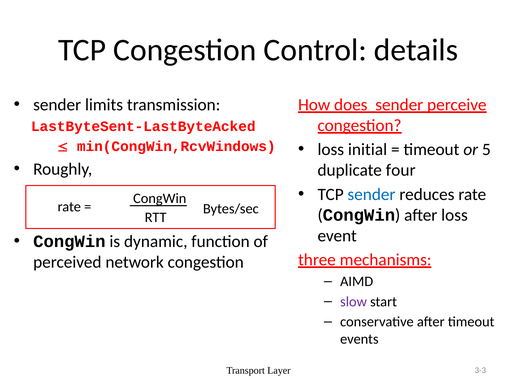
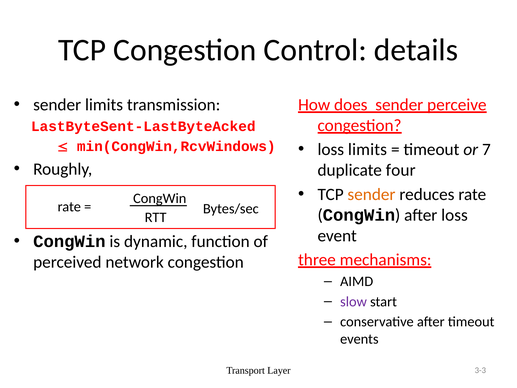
loss initial: initial -> limits (367, 149)
5: 5 -> 7 (486, 149)
sender colour: blue -> orange (371, 194)
